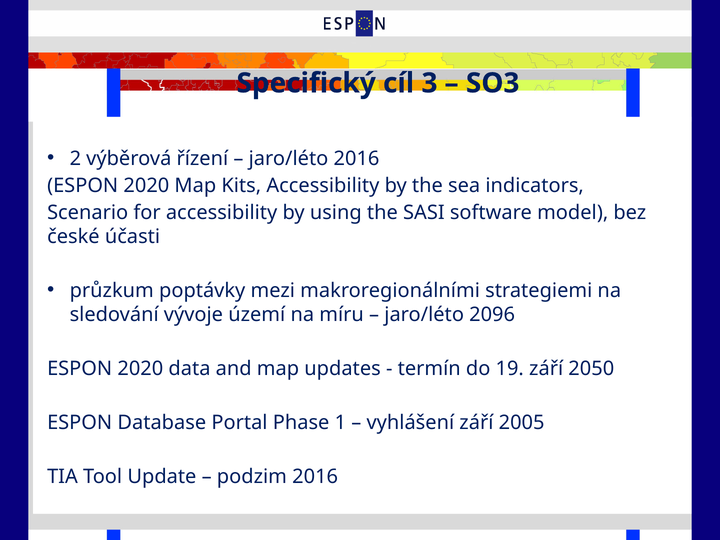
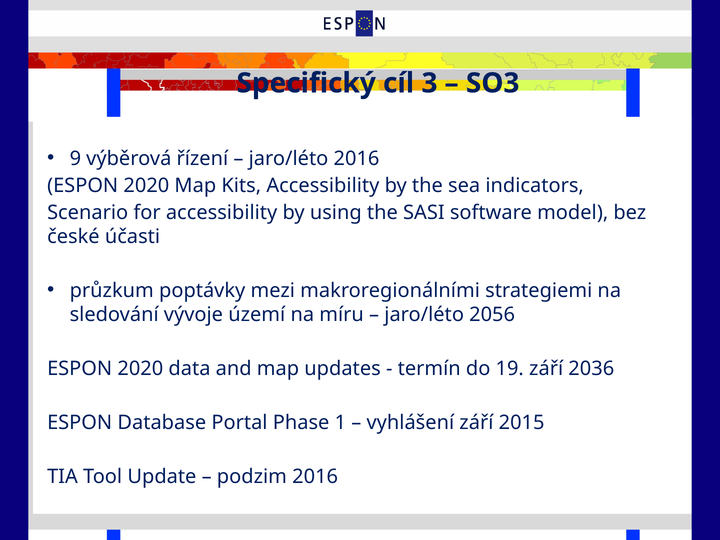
2: 2 -> 9 (75, 158)
2096: 2096 -> 2056 (492, 315)
2050: 2050 -> 2036 (591, 369)
2005: 2005 -> 2015 (522, 423)
